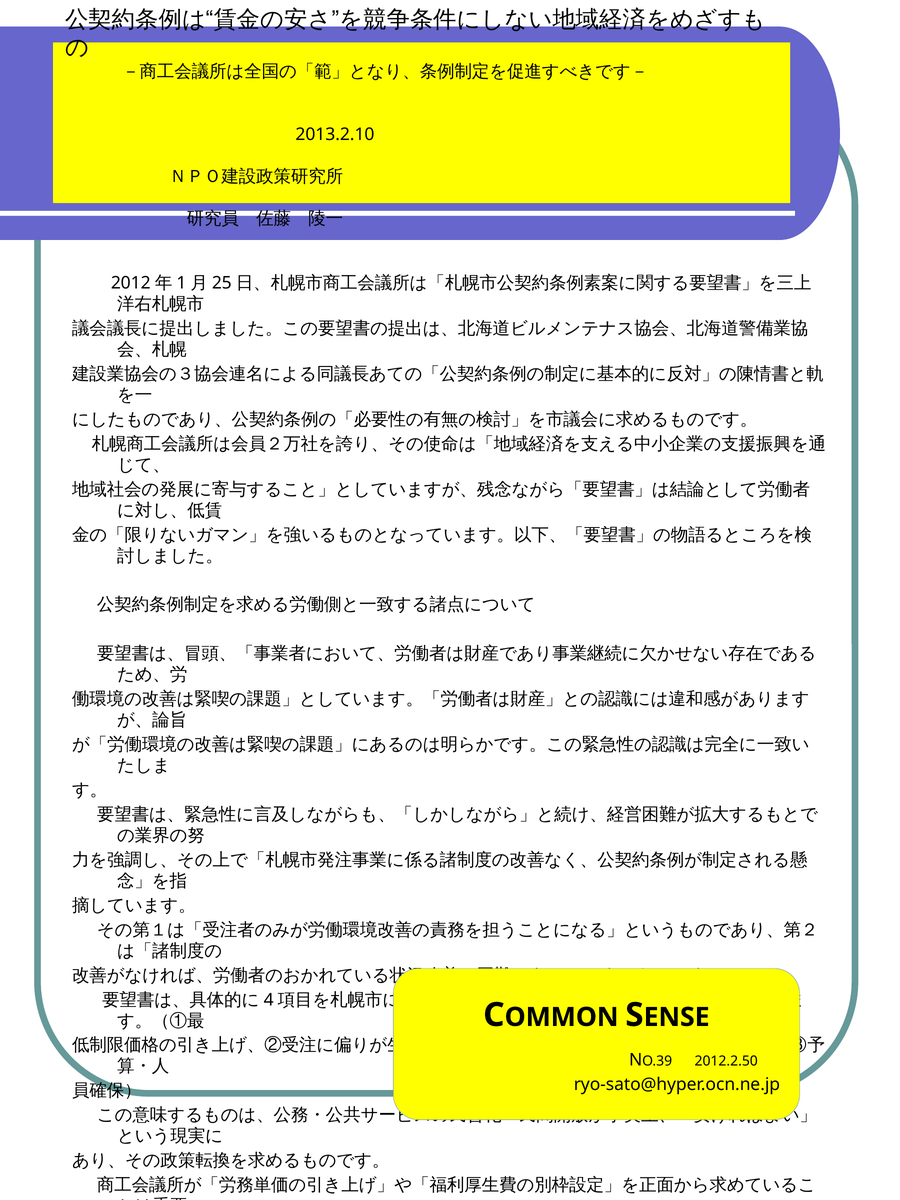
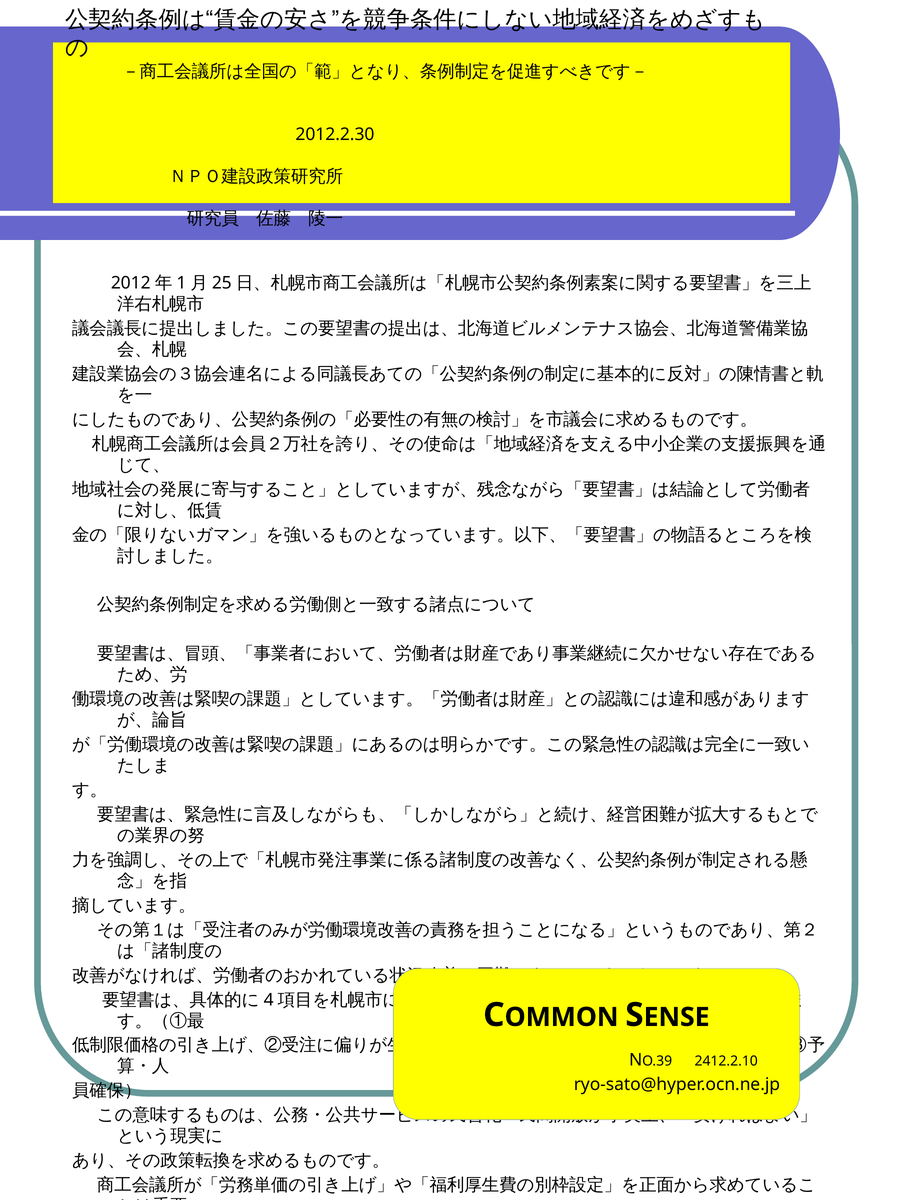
2013.2.10: 2013.2.10 -> 2012.2.30 (335, 135)
2012.2.50: 2012.2.50 -> 2412.2.10 (726, 1061)
